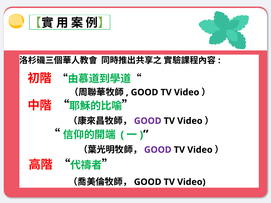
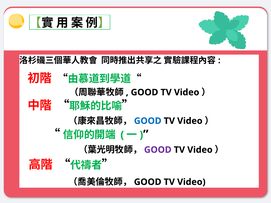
GOOD colour: purple -> blue (148, 121)
